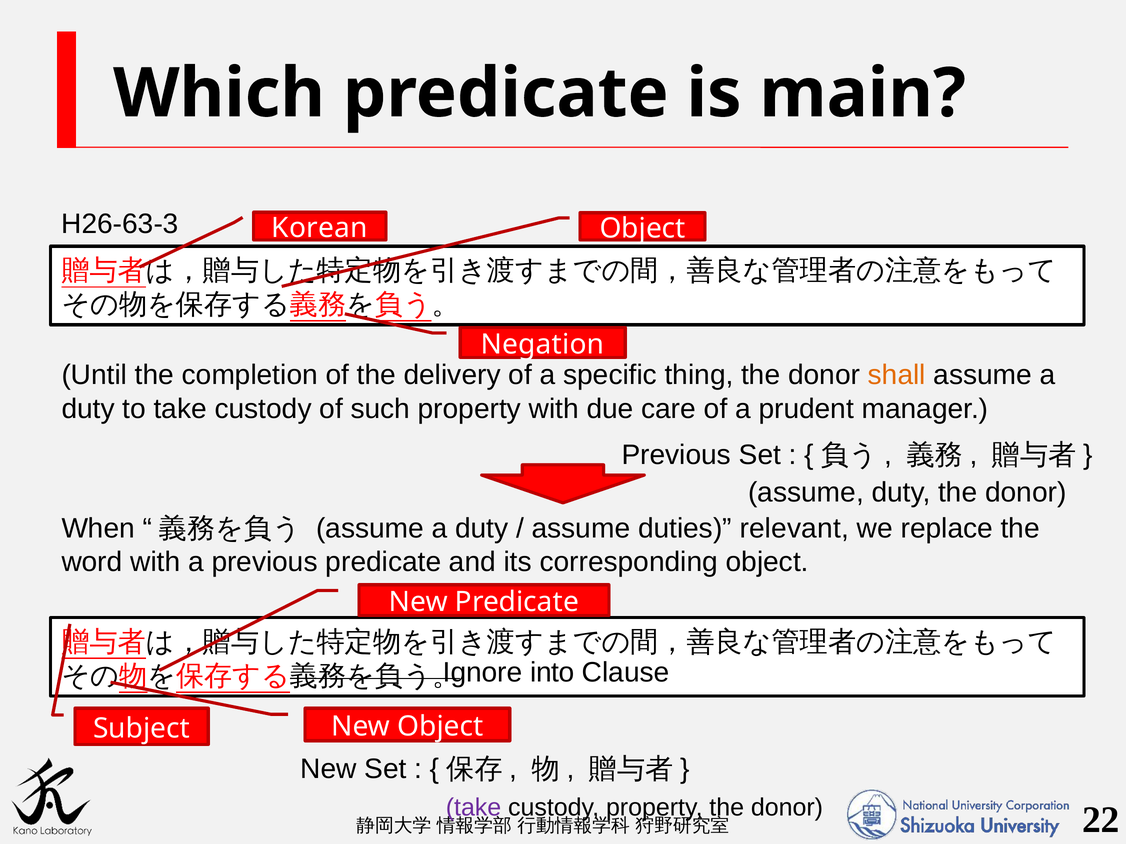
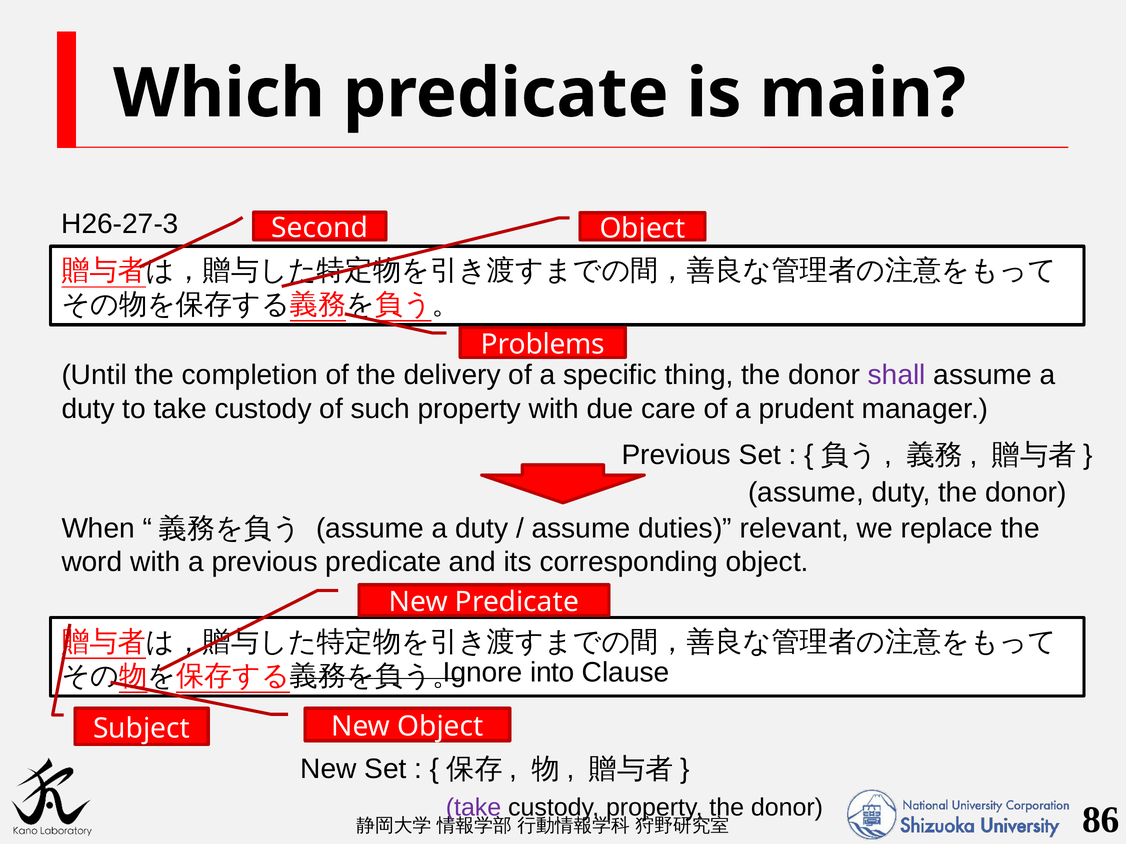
H26-63-3: H26-63-3 -> H26-27-3 (120, 224)
Korean: Korean -> Second (320, 228)
Negation: Negation -> Problems (543, 345)
shall colour: orange -> purple (897, 375)
22: 22 -> 86 (1101, 820)
